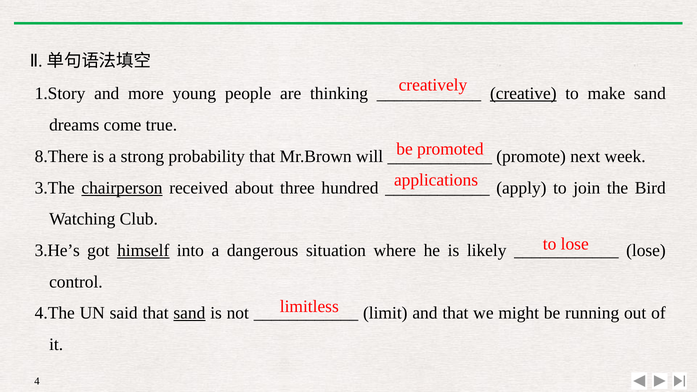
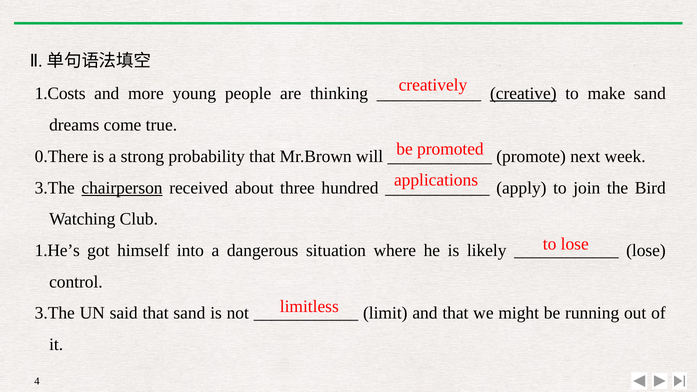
1.Story: 1.Story -> 1.Costs (60, 94)
8.There: 8.There -> 0.There (62, 156)
3.He’s: 3.He’s -> 1.He’s (57, 251)
himself underline: present -> none (143, 251)
4.The: 4.The -> 3.The (55, 313)
sand underline: present -> none (189, 313)
